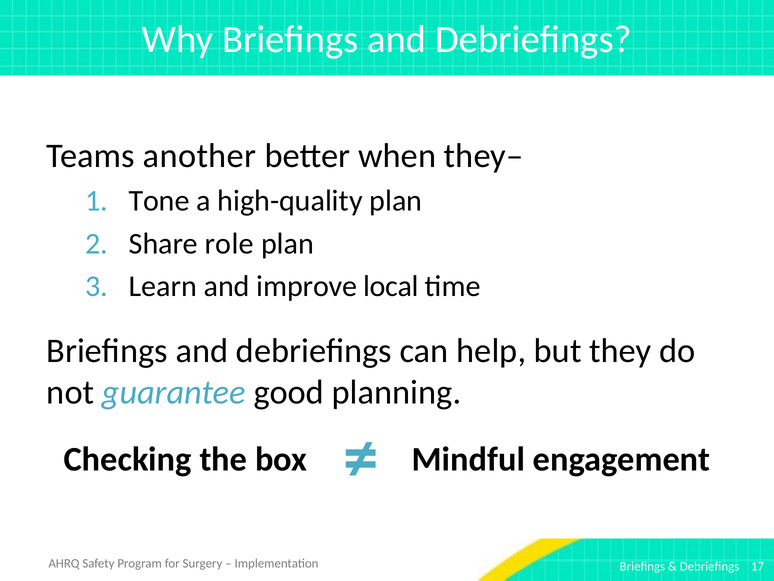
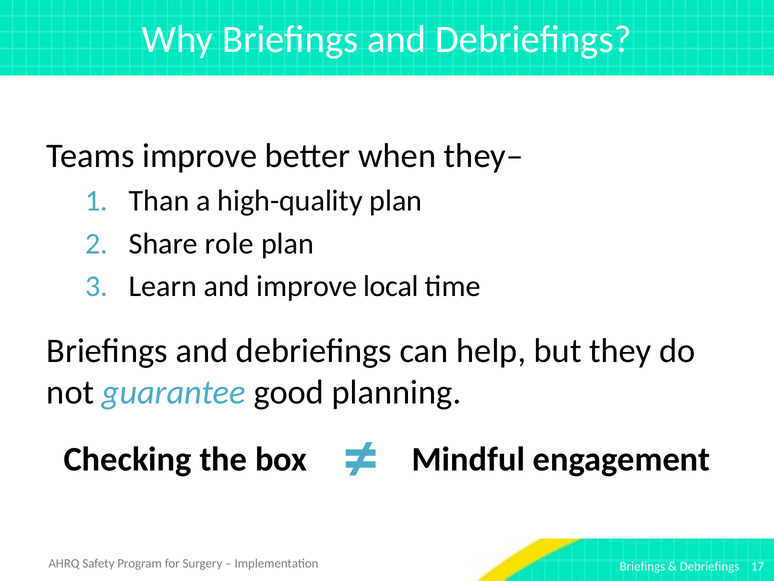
Teams another: another -> improve (200, 156)
Tone: Tone -> Than (159, 201)
